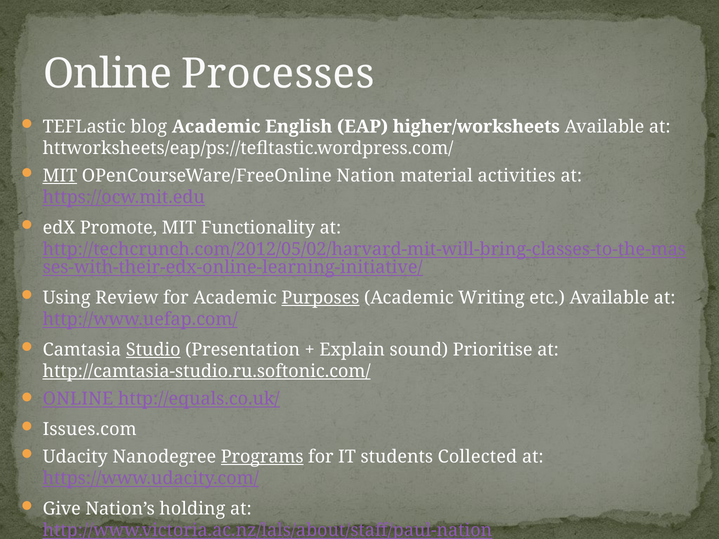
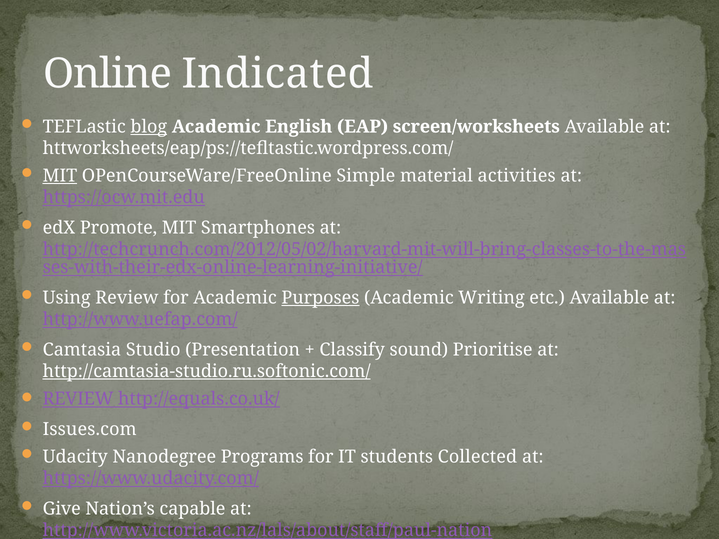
Processes: Processes -> Indicated (278, 74)
blog underline: none -> present (149, 127)
higher/worksheets: higher/worksheets -> screen/worksheets (476, 127)
OPenCourseWare/FreeOnline Nation: Nation -> Simple (366, 176)
Functionality: Functionality -> Smartphones (258, 228)
Studio underline: present -> none (153, 350)
Explain: Explain -> Classify (352, 350)
ONLINE: ONLINE -> REVIEW (78, 399)
Programs underline: present -> none (262, 457)
holding: holding -> capable (192, 509)
